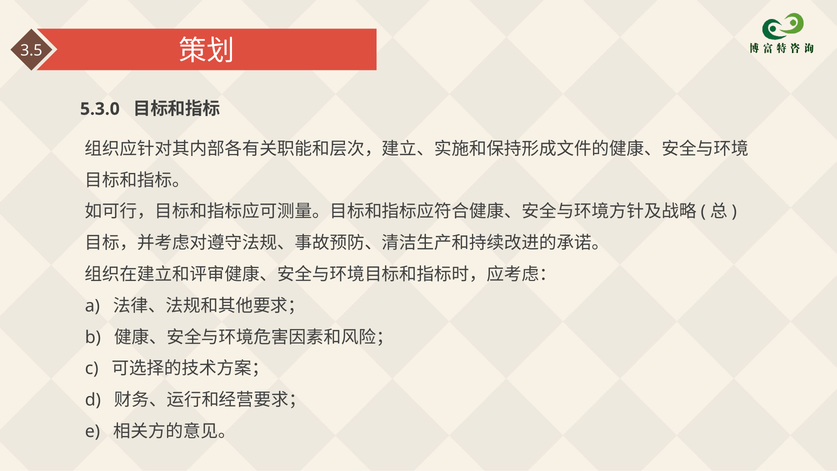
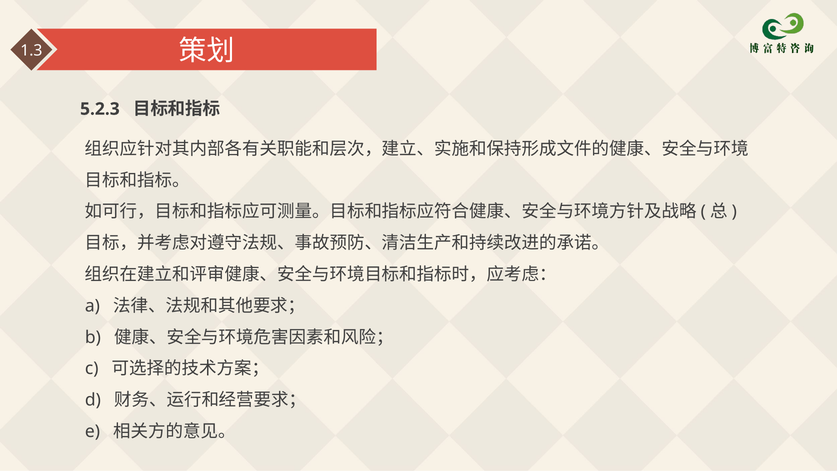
3.5: 3.5 -> 1.3 (31, 50)
5.3.0: 5.3.0 -> 5.2.3 (100, 109)
